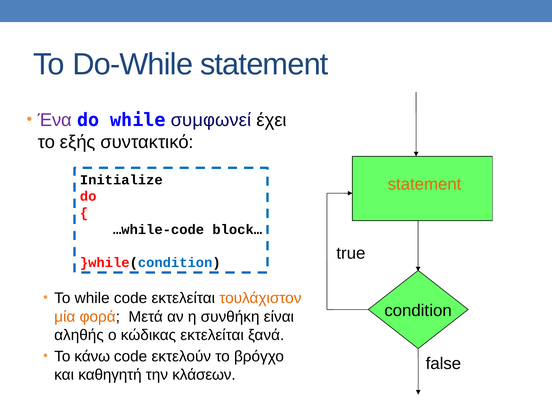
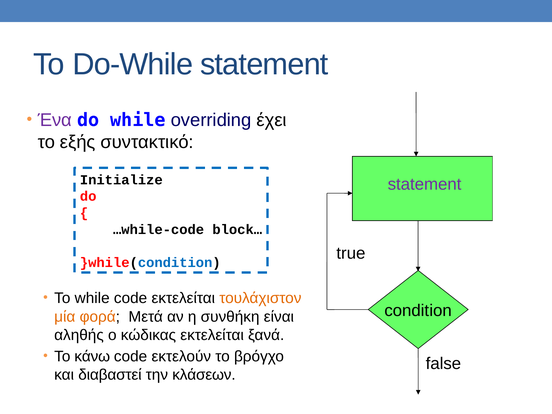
συμφωνεί: συμφωνεί -> overriding (211, 120)
statement colour: orange -> purple (425, 184)
καθηγητή: καθηγητή -> διαβαστεί (110, 375)
